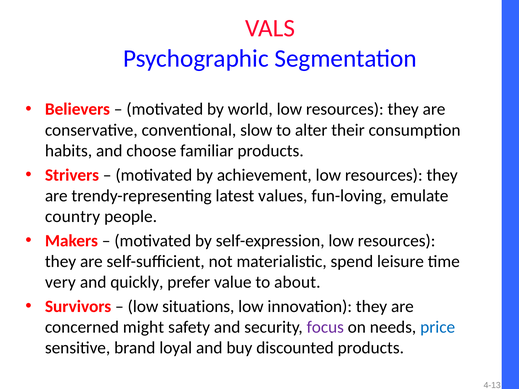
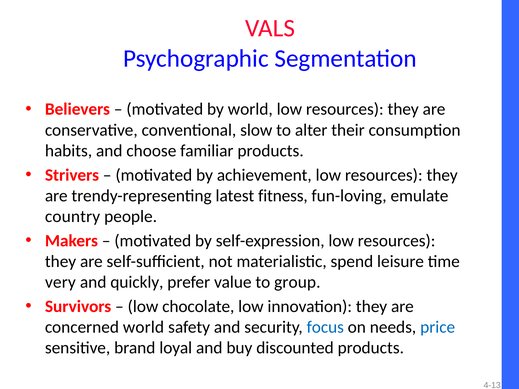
values: values -> fitness (283, 196)
about: about -> group (297, 282)
situations: situations -> chocolate (198, 307)
concerned might: might -> world (143, 327)
focus colour: purple -> blue (325, 327)
